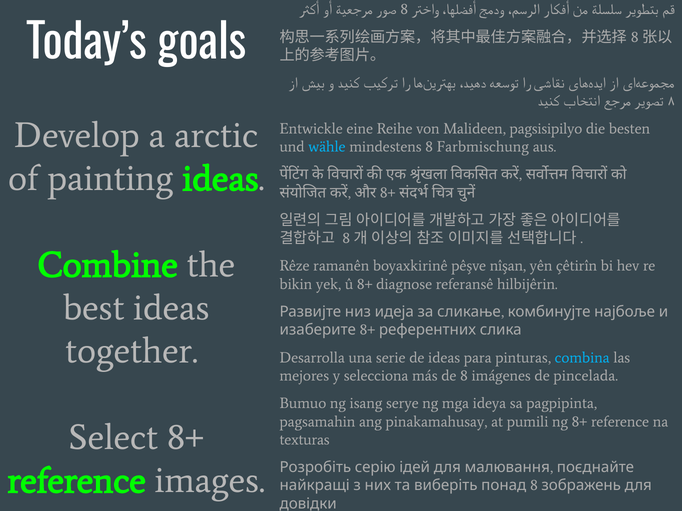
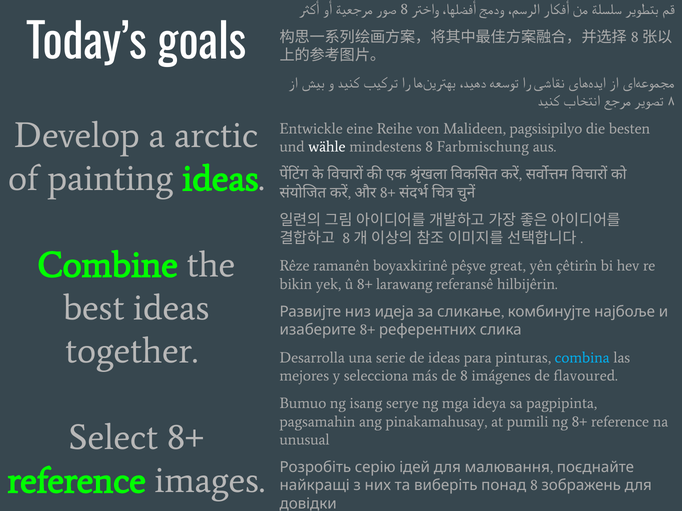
wähle colour: light blue -> white (327, 147)
nîşan: nîşan -> great (508, 266)
diagnose: diagnose -> larawang (404, 284)
pincelada: pincelada -> flavoured (586, 376)
texturas: texturas -> unusual (305, 440)
